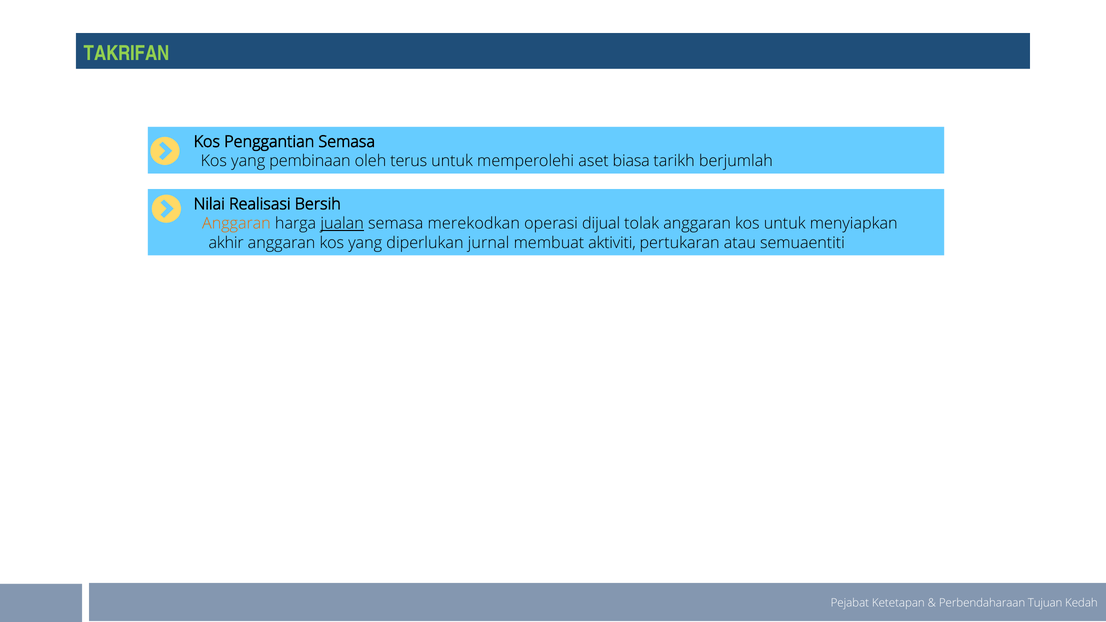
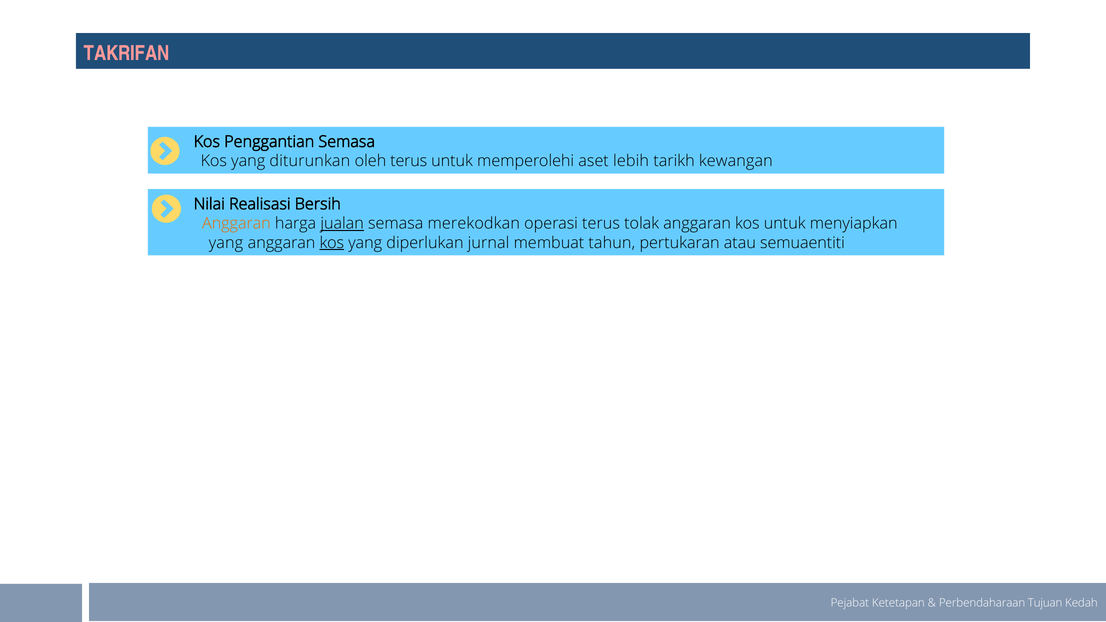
TAKRIFAN colour: light green -> pink (127, 53)
pembinaan: pembinaan -> diturunkan (310, 161)
biasa: biasa -> lebih (631, 161)
berjumlah: berjumlah -> kewangan (736, 161)
operasi dijual: dijual -> terus (601, 223)
akhir: akhir -> yang (226, 243)
kos underline: none -> present (332, 243)
aktiviti: aktiviti -> tahun (612, 243)
